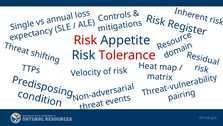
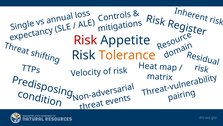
Tolerance colour: red -> orange (127, 55)
